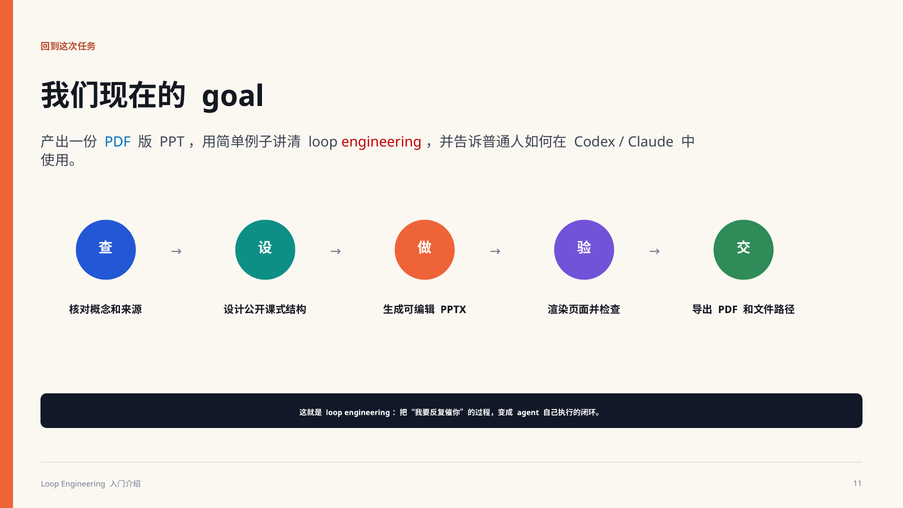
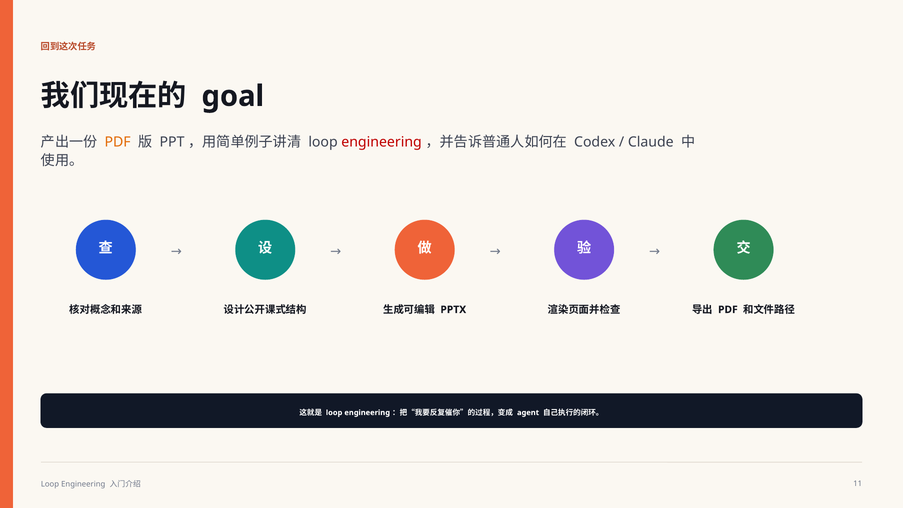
PDF colour: blue -> orange (118, 142)
